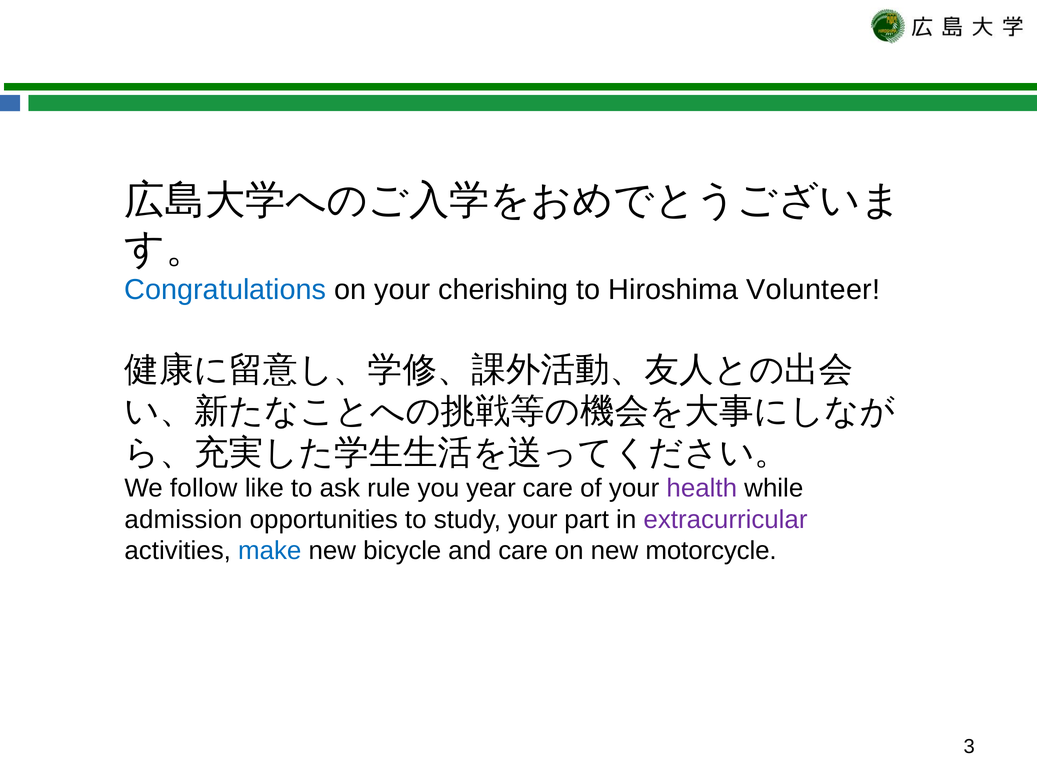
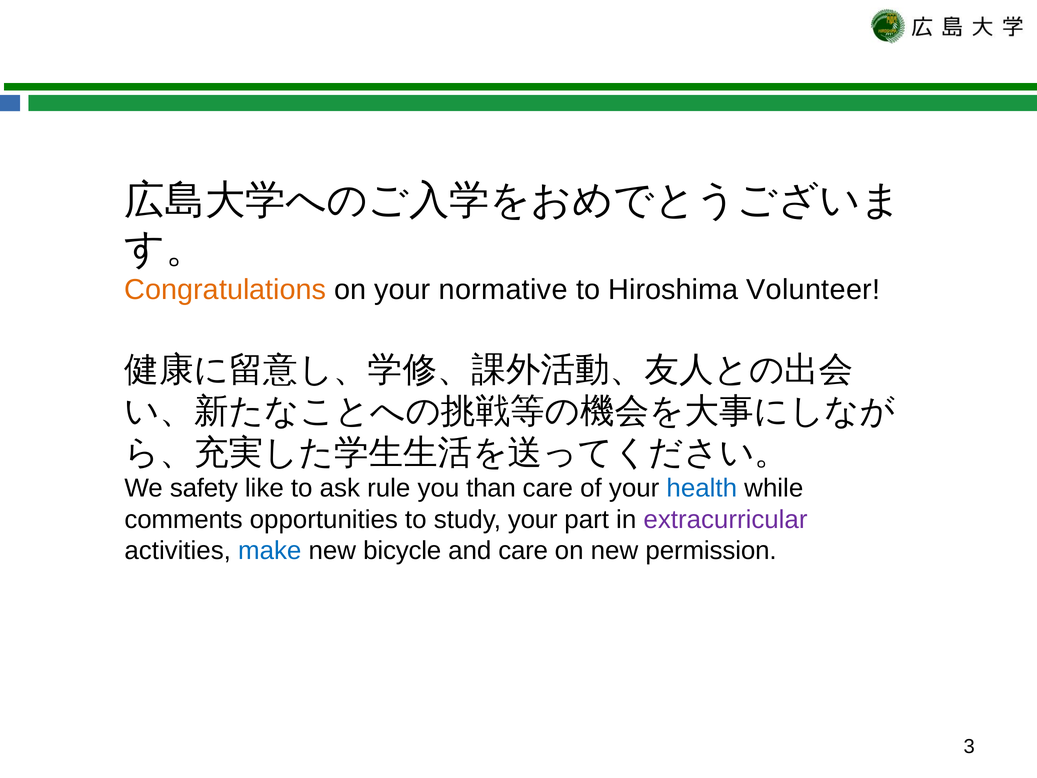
Congratulations colour: blue -> orange (225, 290)
cherishing: cherishing -> normative (503, 290)
follow: follow -> safety (204, 488)
year: year -> than (491, 488)
health colour: purple -> blue (702, 488)
admission: admission -> comments (184, 519)
motorcycle: motorcycle -> permission (711, 550)
